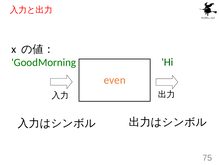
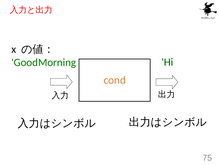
even: even -> cond (115, 80)
